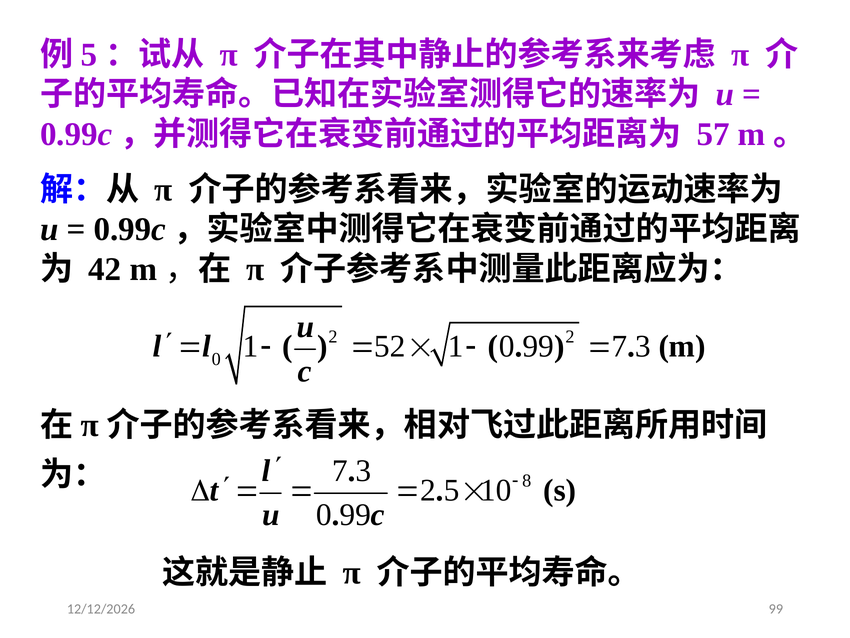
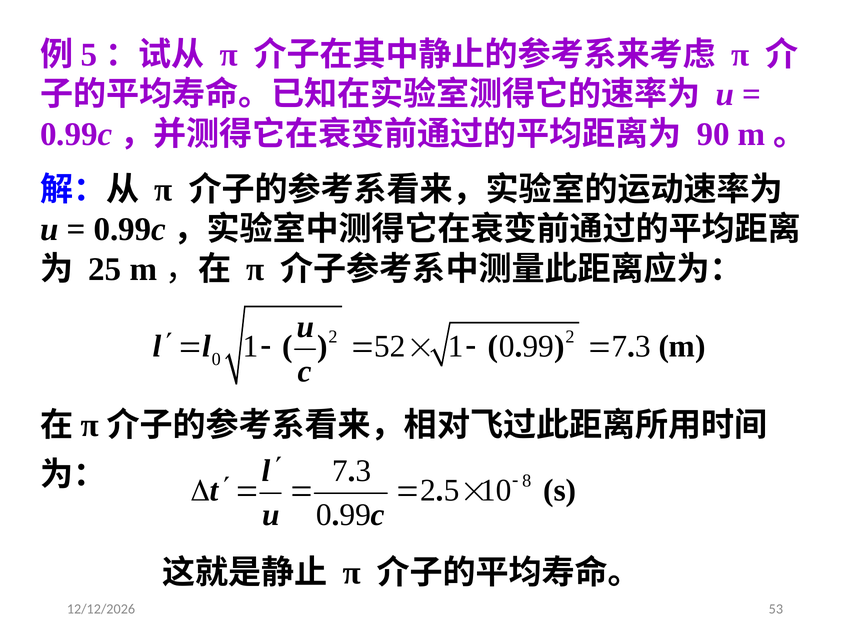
57: 57 -> 90 (713, 134)
42: 42 -> 25 (105, 269)
99: 99 -> 53 (776, 609)
